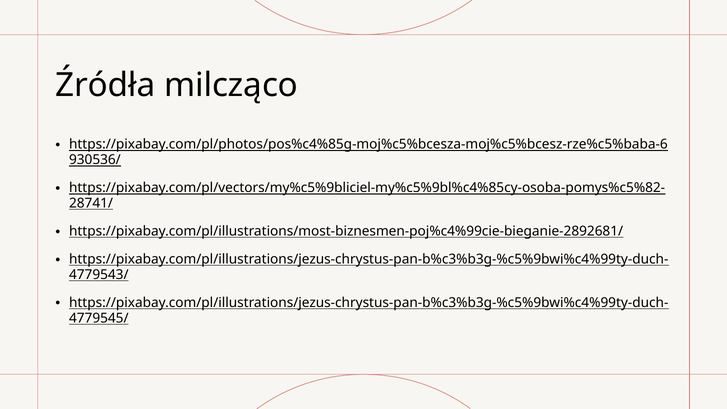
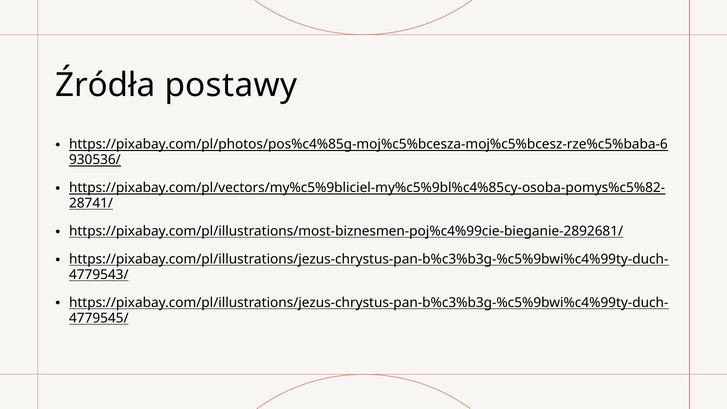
milcząco: milcząco -> postawy (231, 85)
